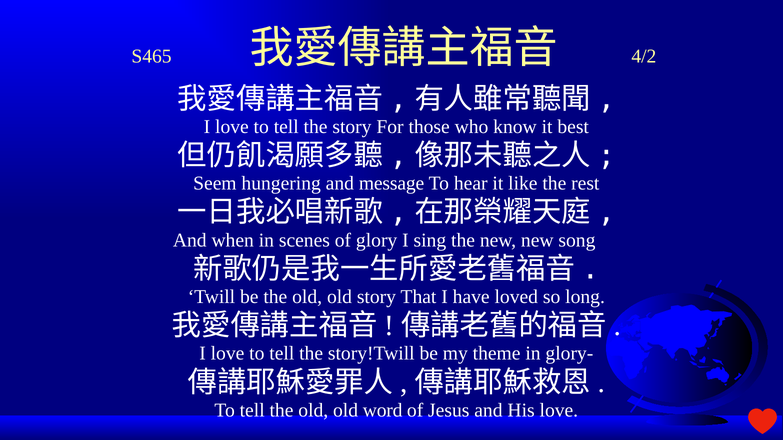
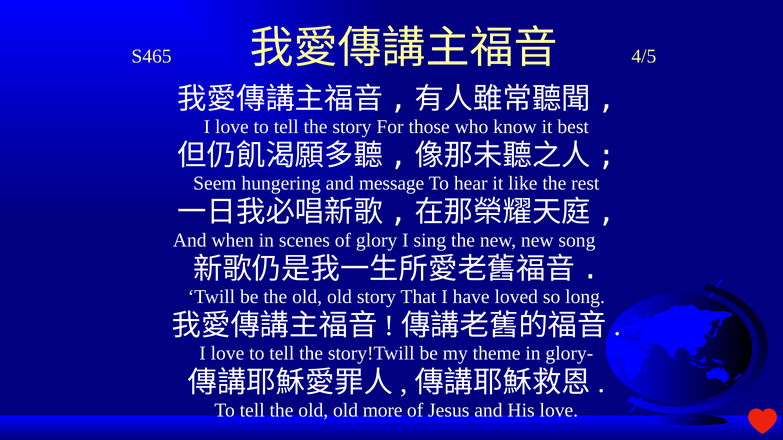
4/2: 4/2 -> 4/5 (644, 56)
word: word -> more (383, 411)
